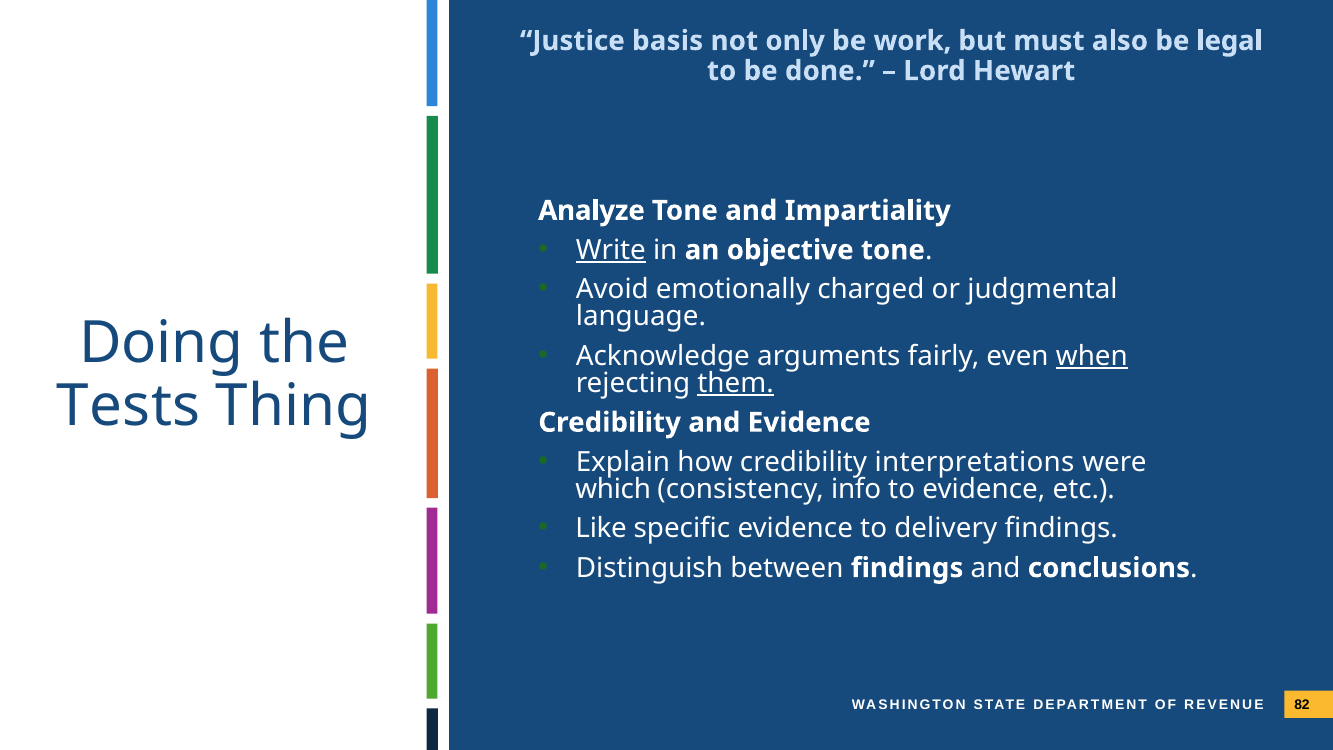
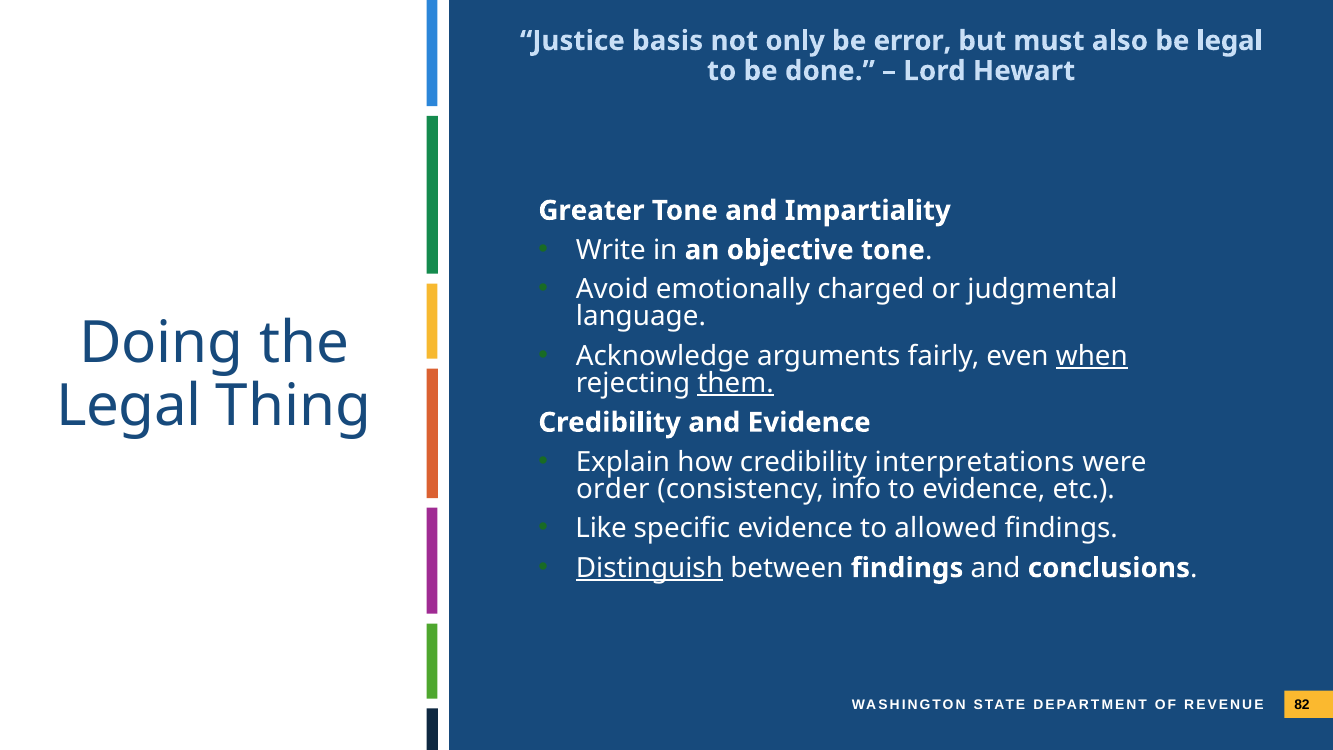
work: work -> error (913, 41)
Analyze: Analyze -> Greater (591, 211)
Write underline: present -> none (611, 250)
Tests: Tests -> Legal (129, 406)
which: which -> order (613, 489)
delivery: delivery -> allowed (946, 528)
Distinguish underline: none -> present (649, 568)
